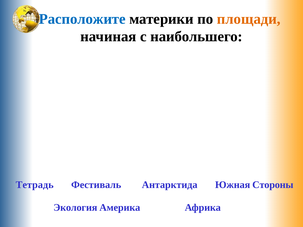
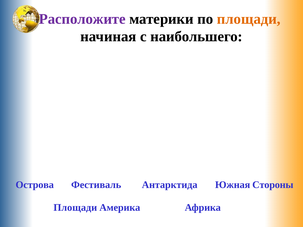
Расположите colour: blue -> purple (82, 19)
Тетрадь: Тетрадь -> Острова (35, 185)
Экология: Экология -> Площади (75, 208)
